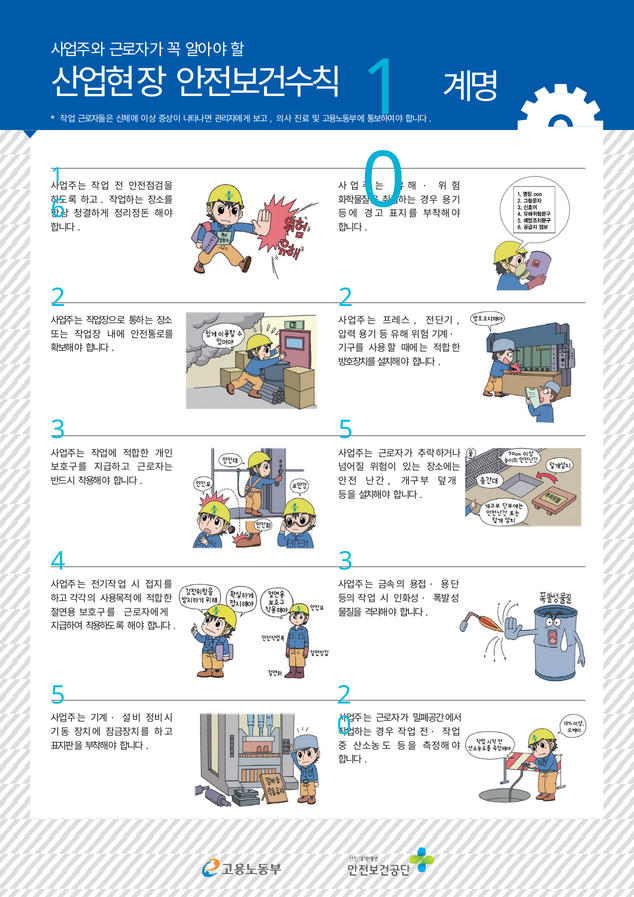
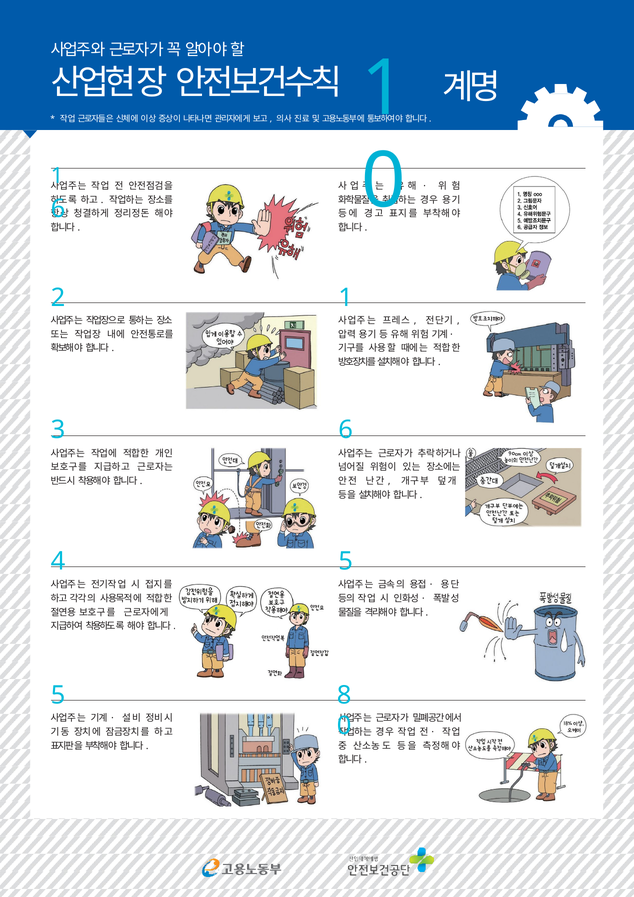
2 2: 2 -> 1 (346, 298)
5: 5 -> 6 (346, 430)
4 3: 3 -> 5 (346, 562)
5 2: 2 -> 8 (344, 695)
